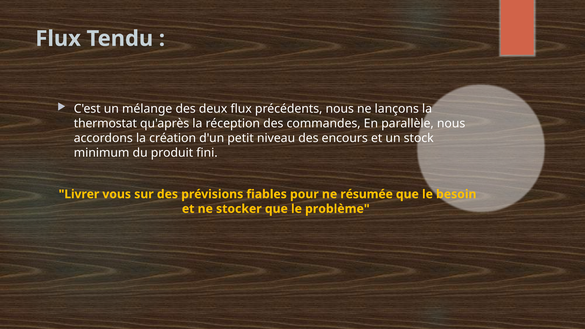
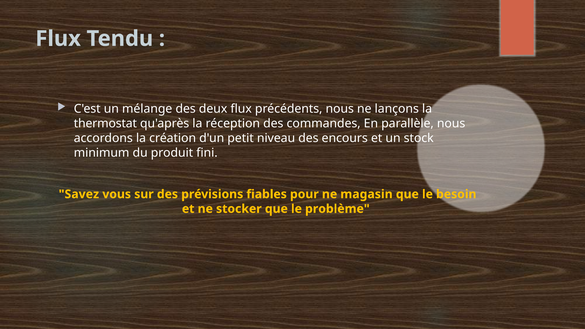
Livrer: Livrer -> Savez (79, 194)
résumée: résumée -> magasin (366, 194)
